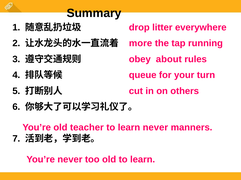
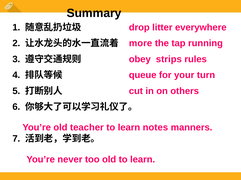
about: about -> strips (169, 59)
learn never: never -> notes (155, 128)
